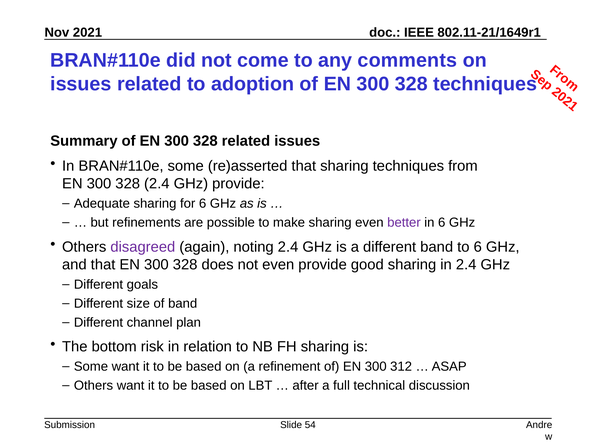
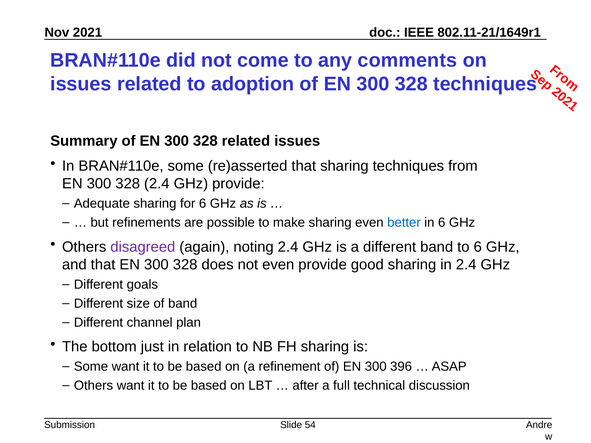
better colour: purple -> blue (404, 223)
risk: risk -> just (152, 347)
312: 312 -> 396 (401, 367)
